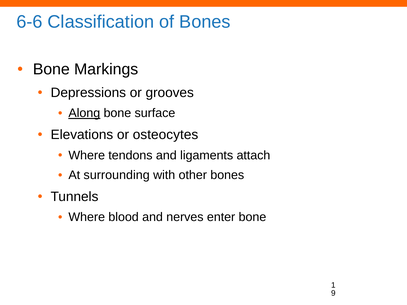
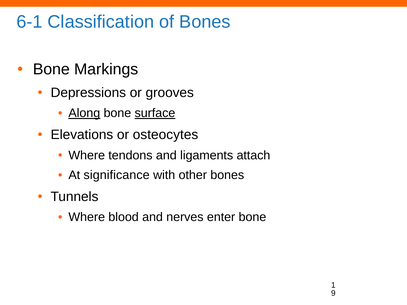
6-6: 6-6 -> 6-1 (30, 22)
surface underline: none -> present (155, 113)
surrounding: surrounding -> significance (117, 175)
